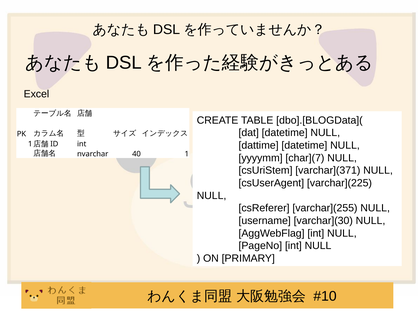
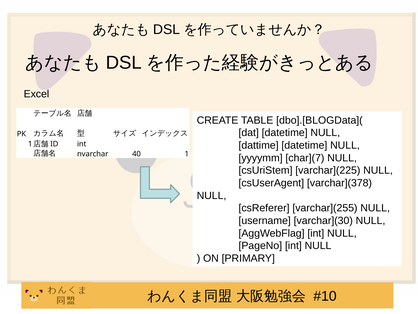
varchar](371: varchar](371 -> varchar](225 (328, 170)
varchar](225: varchar](225 -> varchar](378 (339, 183)
